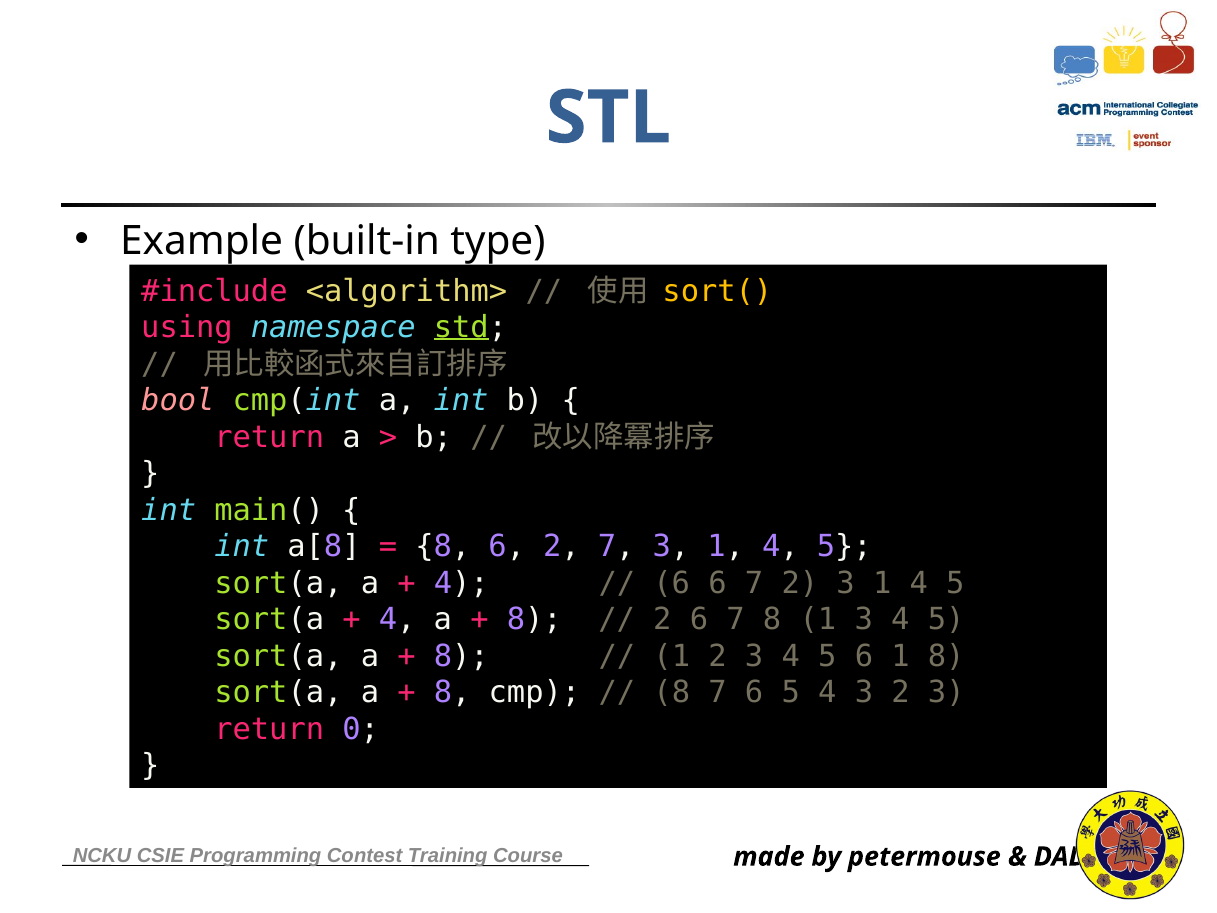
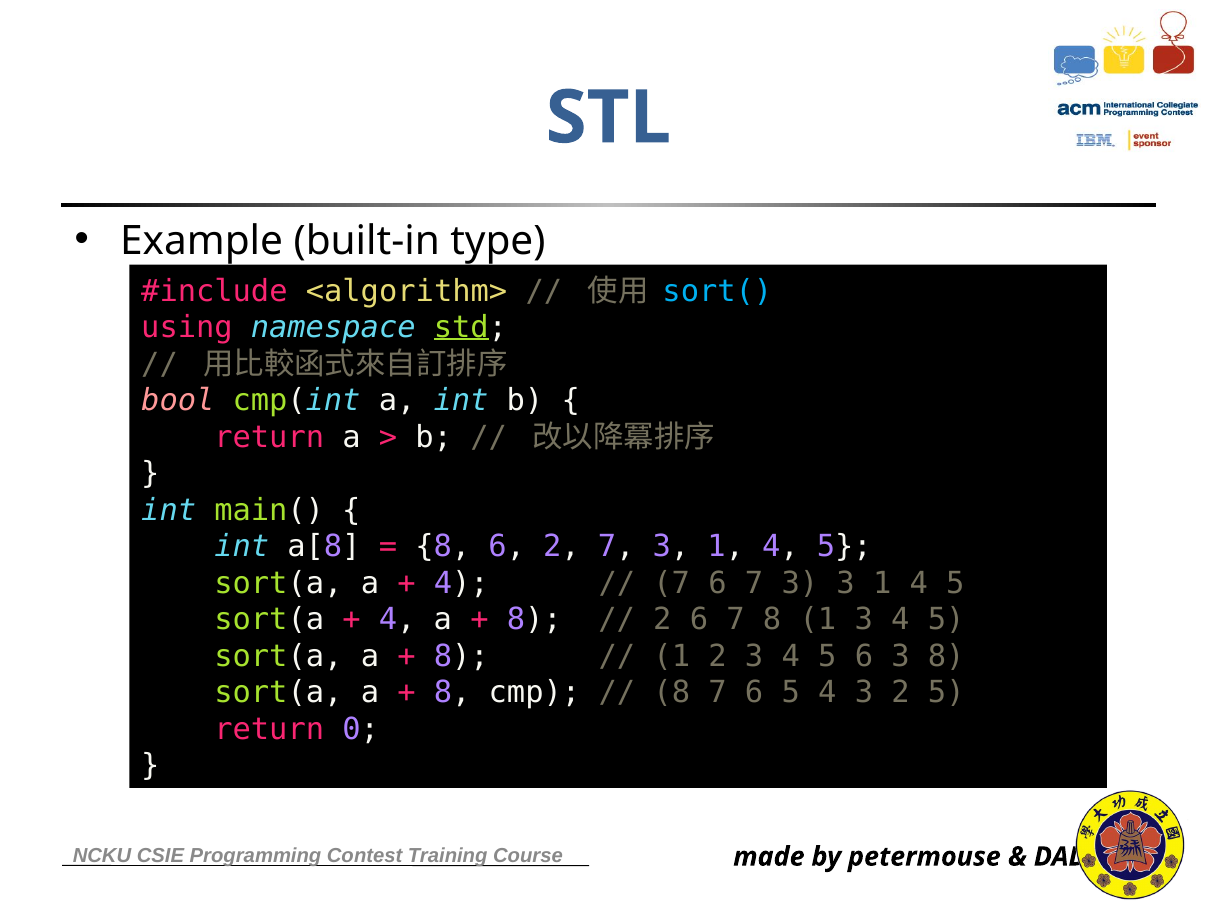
sort( colour: yellow -> light blue (717, 291)
6: 6 -> 7 (672, 583)
6 7 2: 2 -> 3 (800, 583)
6 1: 1 -> 3 (900, 656)
3 2 3: 3 -> 5 (946, 693)
